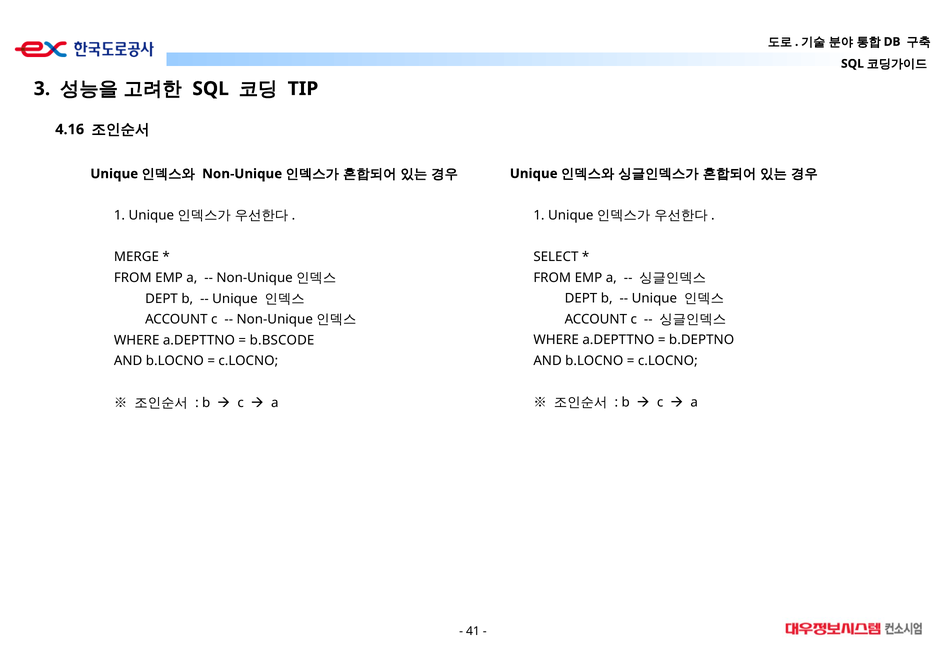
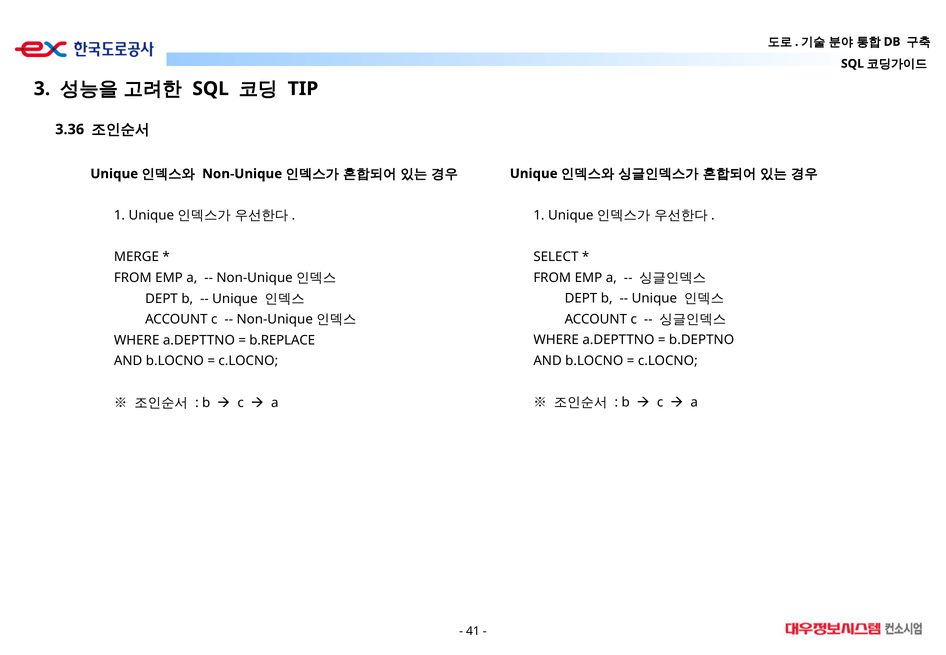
4.16: 4.16 -> 3.36 (70, 129)
b.BSCODE: b.BSCODE -> b.REPLACE (282, 340)
